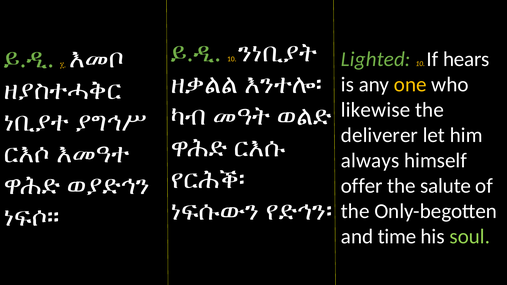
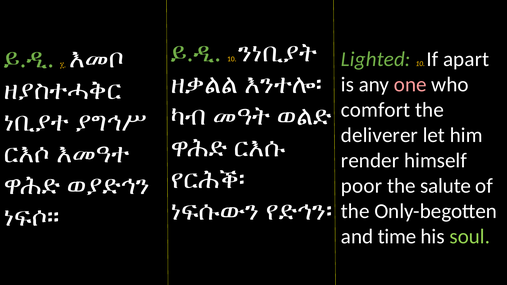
hears: hears -> apart (466, 59)
one colour: yellow -> pink (410, 85)
likewise: likewise -> comfort (376, 110)
always: always -> render (370, 161)
offer: offer -> poor (362, 186)
